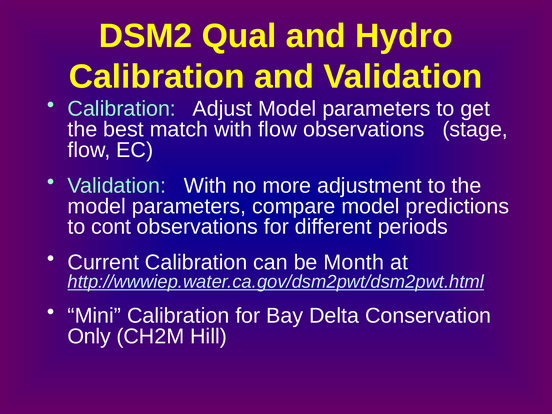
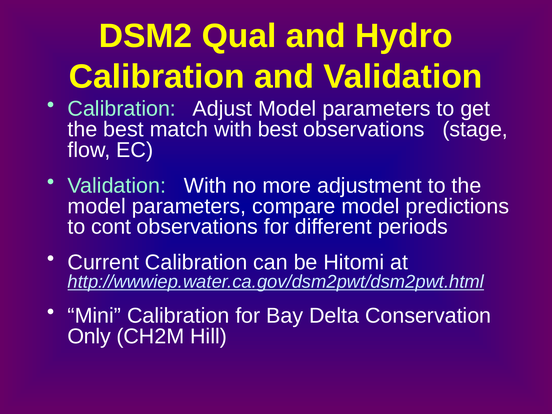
with flow: flow -> best (278, 129)
Month: Month -> Hitomi (354, 263)
